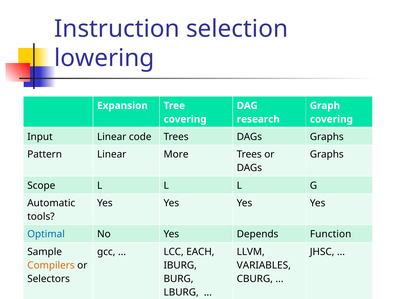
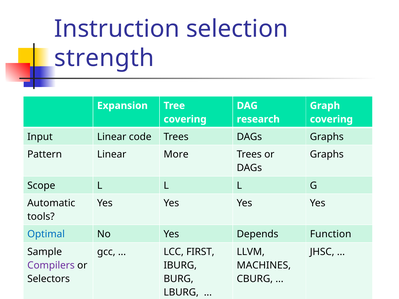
lowering: lowering -> strength (104, 58)
EACH: EACH -> FIRST (200, 252)
Compilers colour: orange -> purple (51, 266)
VARIABLES: VARIABLES -> MACHINES (264, 266)
